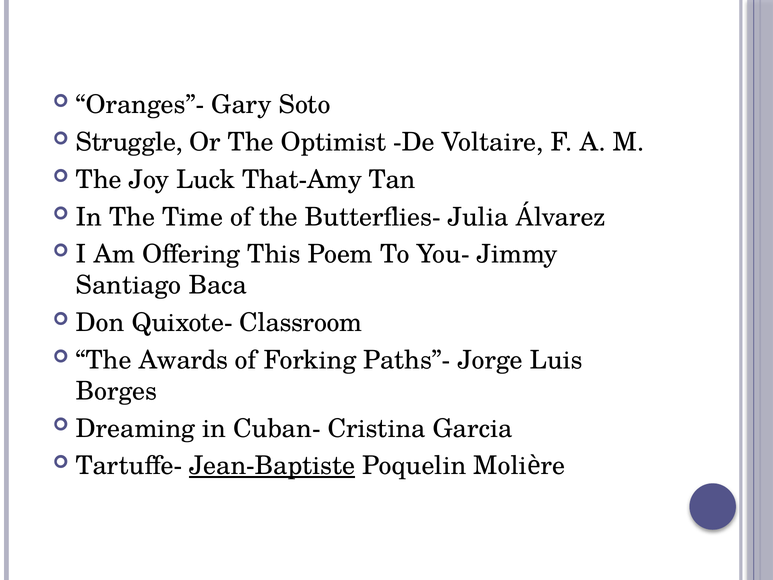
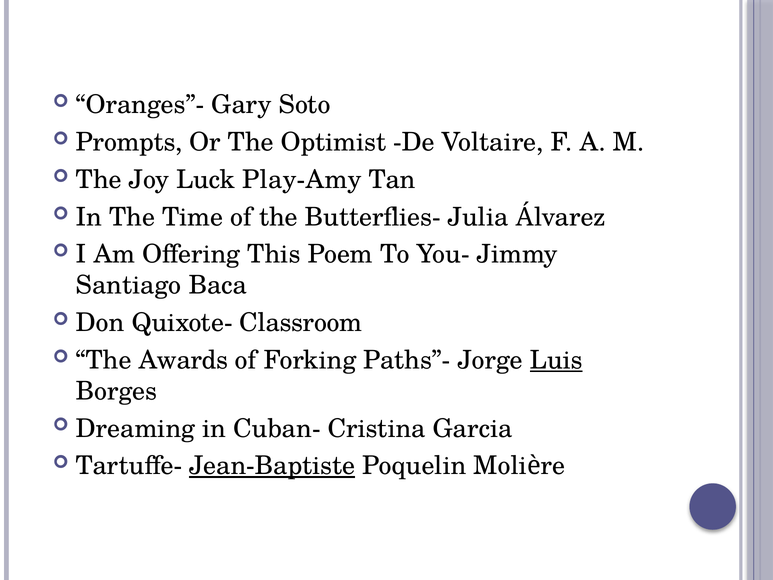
Struggle: Struggle -> Prompts (129, 142)
That-Amy: That-Amy -> Play-Amy (302, 180)
Luis underline: none -> present (556, 360)
